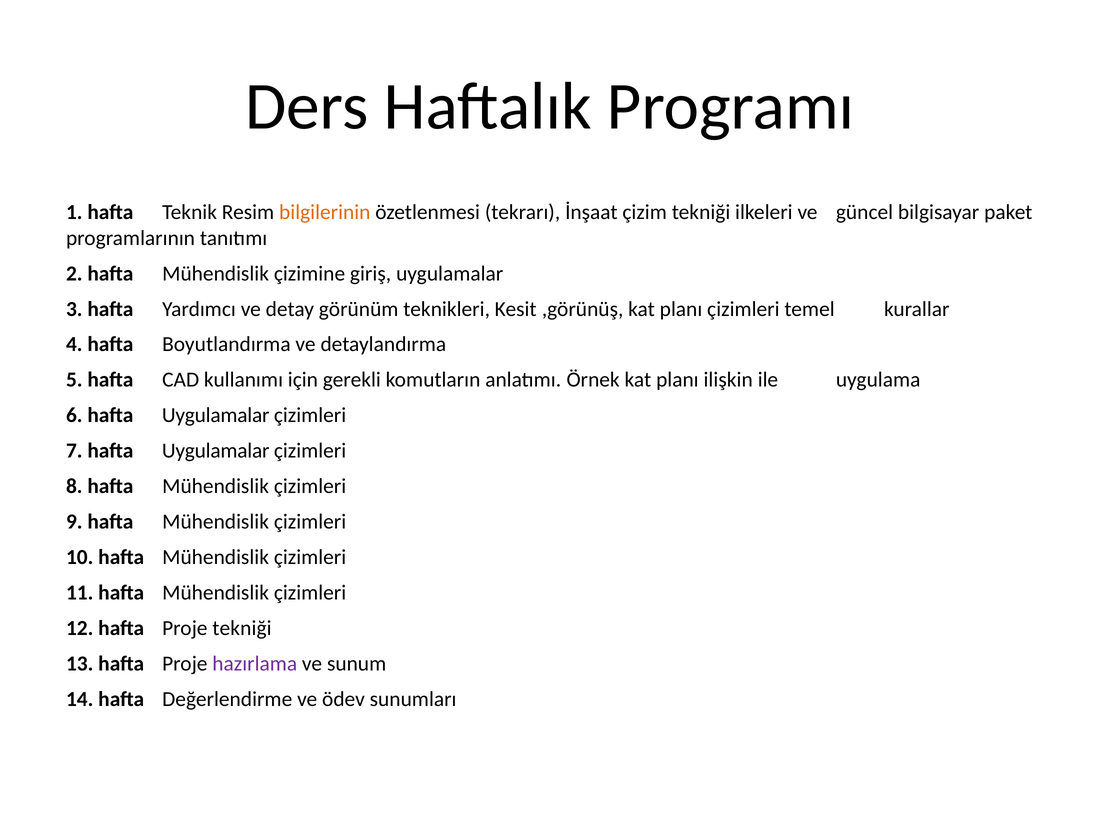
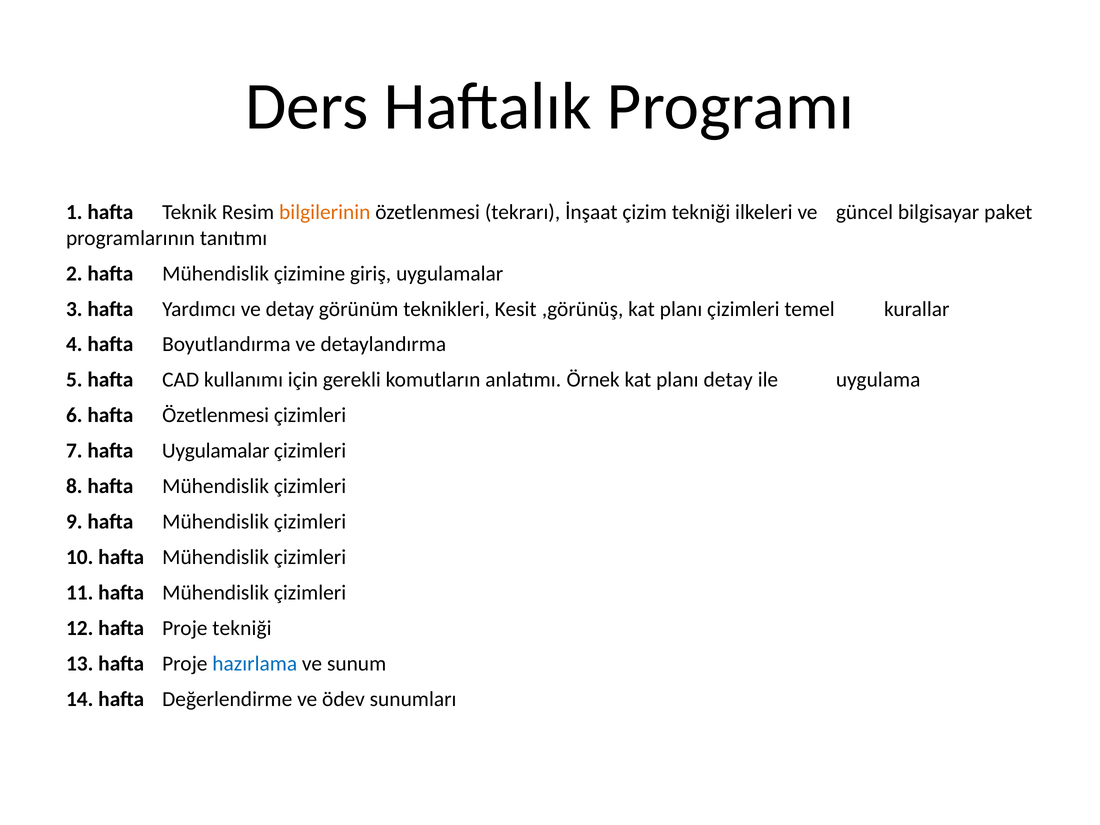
planı ilişkin: ilişkin -> detay (728, 380)
6 hafta Uygulamalar: Uygulamalar -> Özetlenmesi (216, 415)
hazırlama colour: purple -> blue (255, 664)
